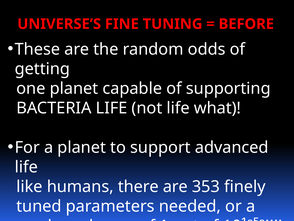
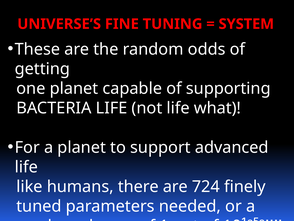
BEFORE: BEFORE -> SYSTEM (246, 24)
353: 353 -> 724 (206, 186)
